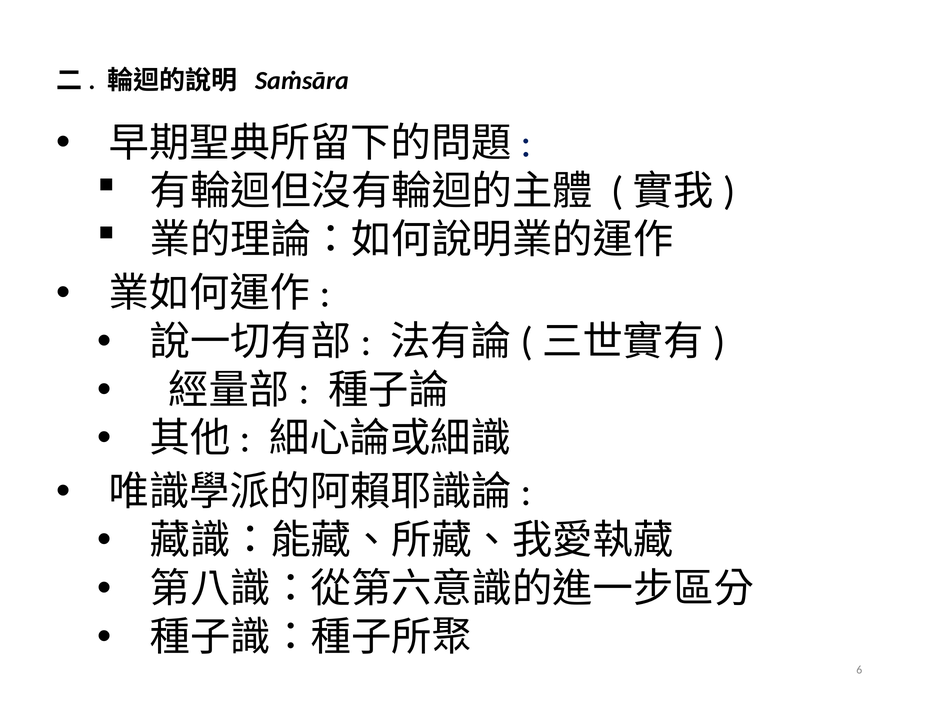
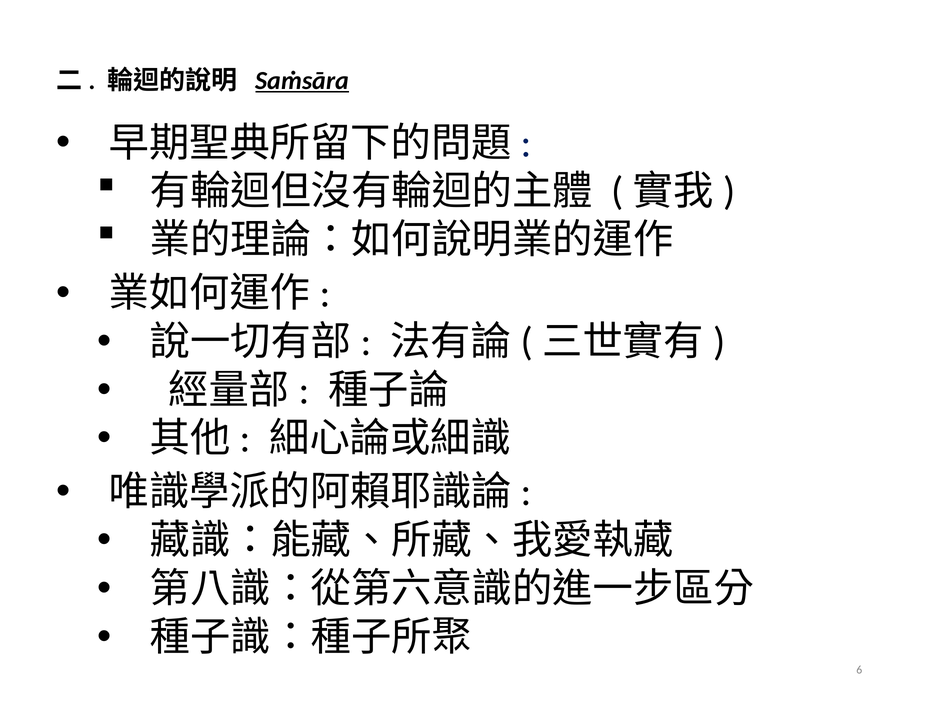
Saṁsāra underline: none -> present (302, 81)
